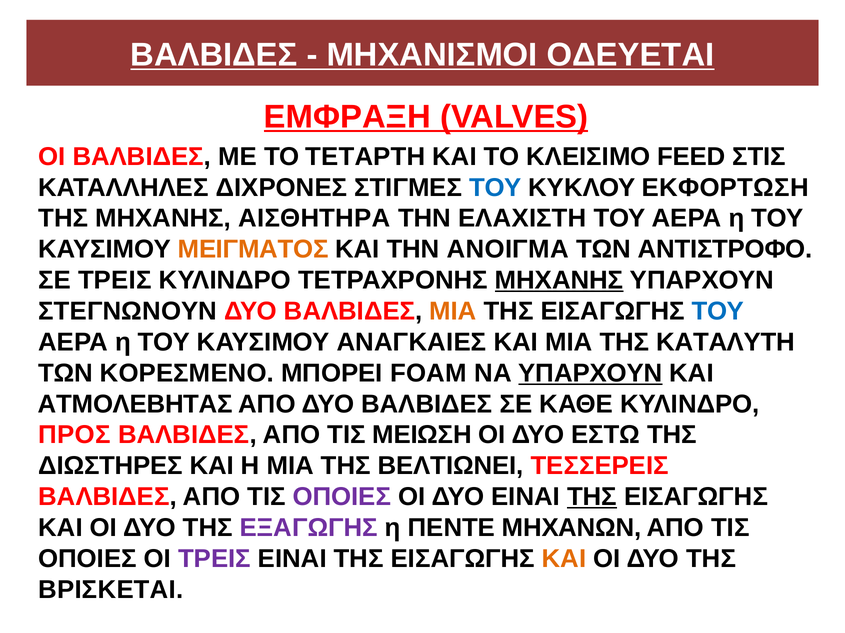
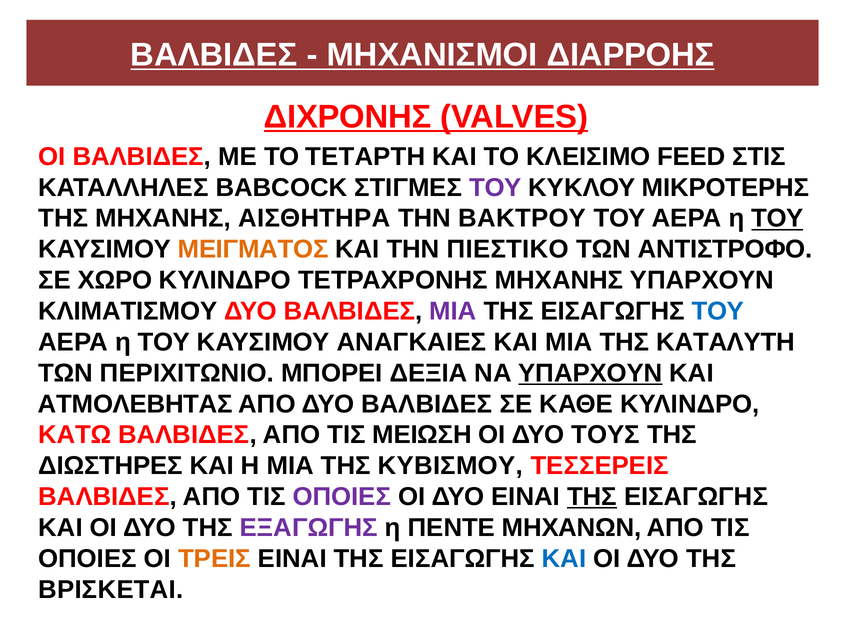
ΟΔΕΥΕΤΑΙ: ΟΔΕΥΕΤΑΙ -> ΔΙΑΡΡΟΗΣ (631, 55)
ΕΜΦΡΑΞΗ: ΕΜΦΡΑΞΗ -> ΔΙΧΡΟΝΗΣ (348, 117)
ΔΙΧΡΟΝΕΣ: ΔΙΧΡΟΝΕΣ -> BABCOCK (281, 188)
ΤΟΥ colour: blue -> purple (495, 188)
ΕΚΦΟΡΤΩΣΗ: ΕΚΦΟΡΤΩΣΗ -> ΜΙΚΡΟΤΕΡΗΣ (725, 188)
ΕΛΑΧΙΣΤΗ: ΕΛΑΧΙΣΤΗ -> ΒΑΚΤΡΟΥ (522, 219)
ΤΟΥ underline: none -> present (777, 219)
ΑΝΟΙΓΜΑ: ΑΝΟΙΓΜΑ -> ΠΙΕΣΤΙΚΟ (508, 250)
ΣΕ ΤΡΕΙΣ: ΤΡΕΙΣ -> ΧΩΡΟ (115, 281)
ΜΗΧΑΝΗΣ underline: present -> none (559, 281)
ΣΤΕΓΝΩΝΟΥΝ: ΣΤΕΓΝΩΝΟΥΝ -> ΚΛΙΜΑΤΙΣΜΟΥ (128, 312)
ΜΙΑ colour: orange -> purple (453, 312)
ΚΟΡΕΣΜΕΝΟ: ΚΟΡΕΣΜΕΝΟ -> ΠΕΡΙΧΙΤΩΝΙΟ (187, 374)
FOAM: FOAM -> ΔΕΞΙΑ (429, 374)
ΠΡΟΣ: ΠΡΟΣ -> ΚΑΤΩ (75, 436)
ΕΣΤΩ: ΕΣΤΩ -> ΤΟΥΣ (606, 436)
ΒΕΛΤΙΩΝΕΙ: ΒΕΛΤΙΩΝΕΙ -> ΚΥΒΙΣΜΟΥ (450, 466)
ΤΡΕΙΣ colour: purple -> orange (215, 559)
ΚΑΙ colour: orange -> blue (564, 559)
